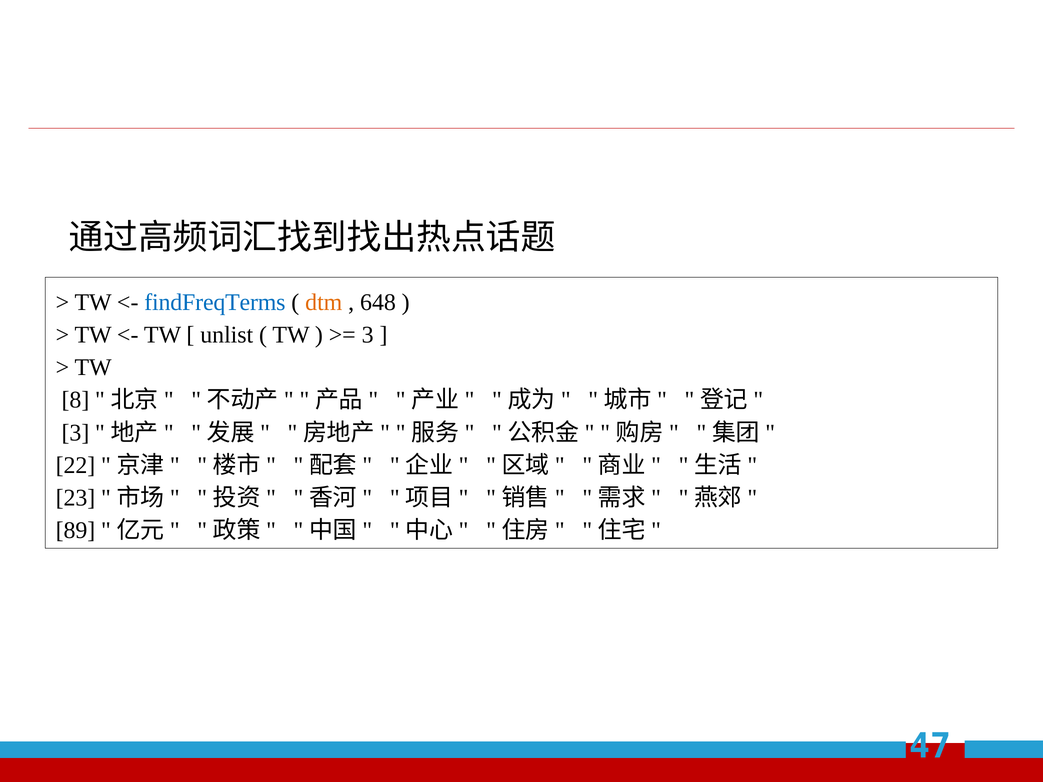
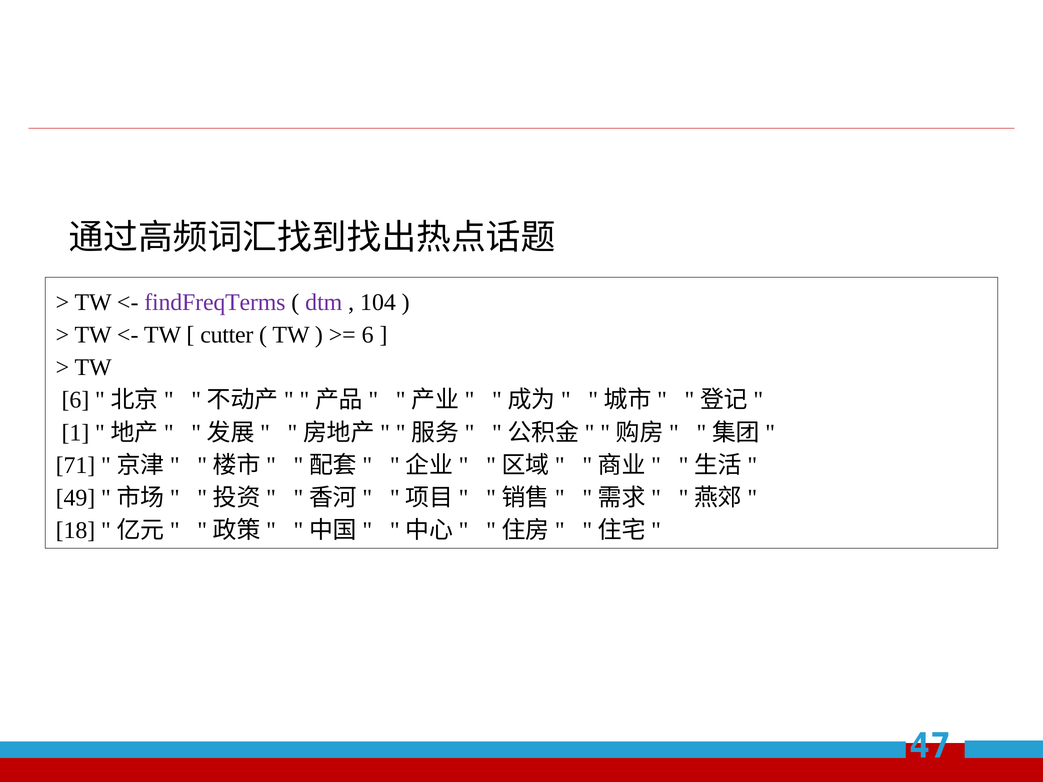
findFreqTerms colour: blue -> purple (215, 302)
dtm colour: orange -> purple (324, 302)
648: 648 -> 104 (378, 302)
unlist: unlist -> cutter (227, 335)
3: 3 -> 6 (368, 335)
8: 8 -> 6 (75, 400)
3: 3 -> 1 (75, 433)
22: 22 -> 71 (75, 465)
23: 23 -> 49 (75, 498)
89: 89 -> 18 (75, 531)
